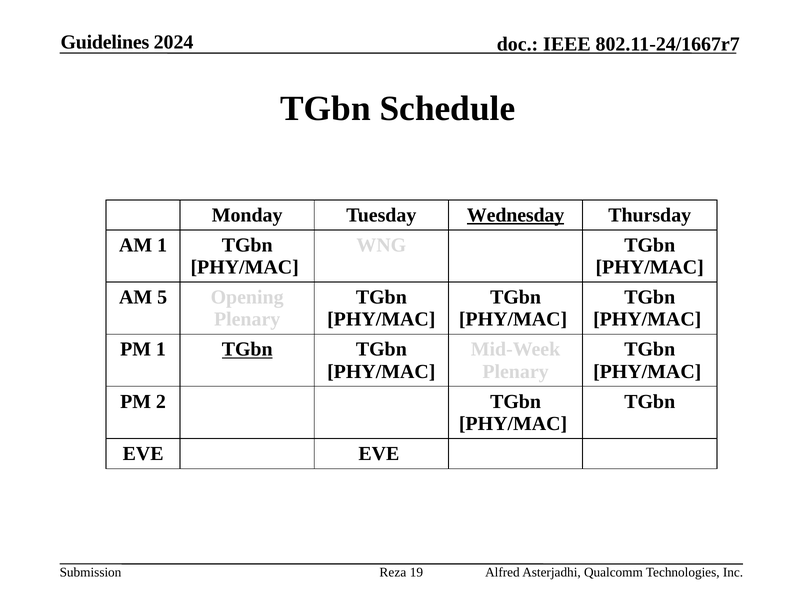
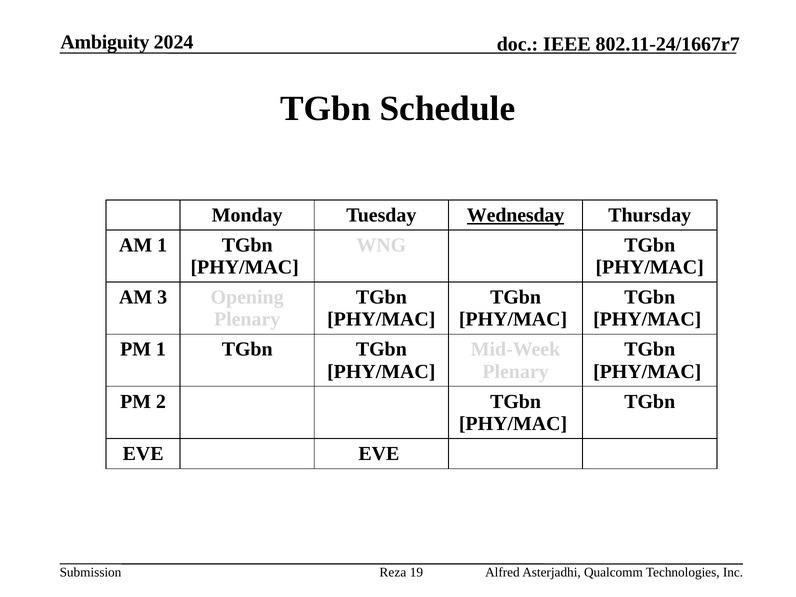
Guidelines: Guidelines -> Ambiguity (105, 42)
5: 5 -> 3 (162, 297)
TGbn underline: present -> none (247, 349)
